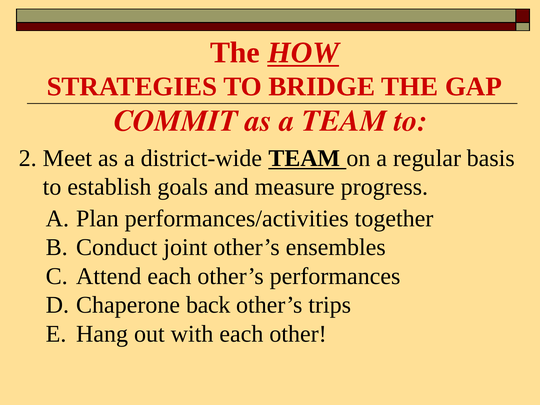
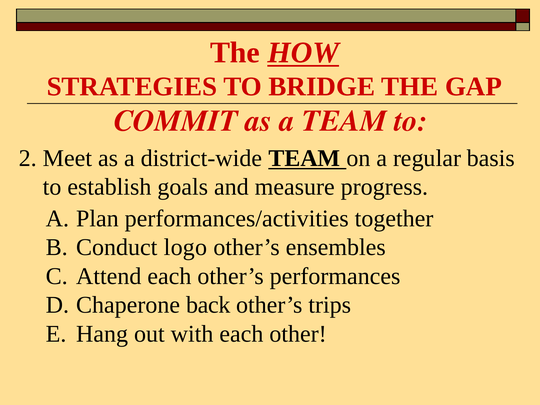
joint: joint -> logo (185, 247)
